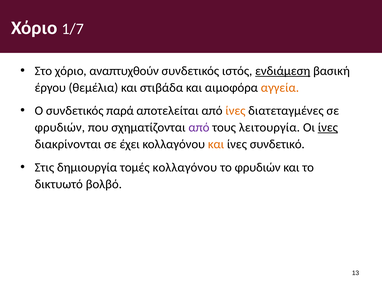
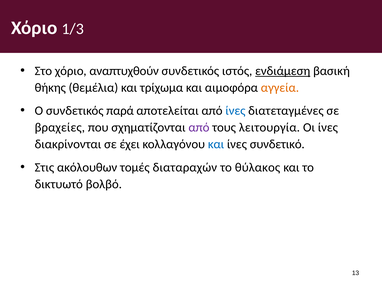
1/7: 1/7 -> 1/3 (73, 29)
έργου: έργου -> θήκης (50, 88)
στιβάδα: στιβάδα -> τρίχωμα (162, 88)
ίνες colour: orange -> blue (235, 111)
φρυδιών: φρυδιών -> βραχείες (60, 128)
ίνες underline: present -> none (328, 128)
και colour: orange -> blue (216, 145)
δημιουργία: δημιουργία -> ακόλουθων (87, 168)
τομές κολλαγόνου: κολλαγόνου -> διαταραχών (185, 168)
το φρυδιών: φρυδιών -> θύλακος (258, 168)
